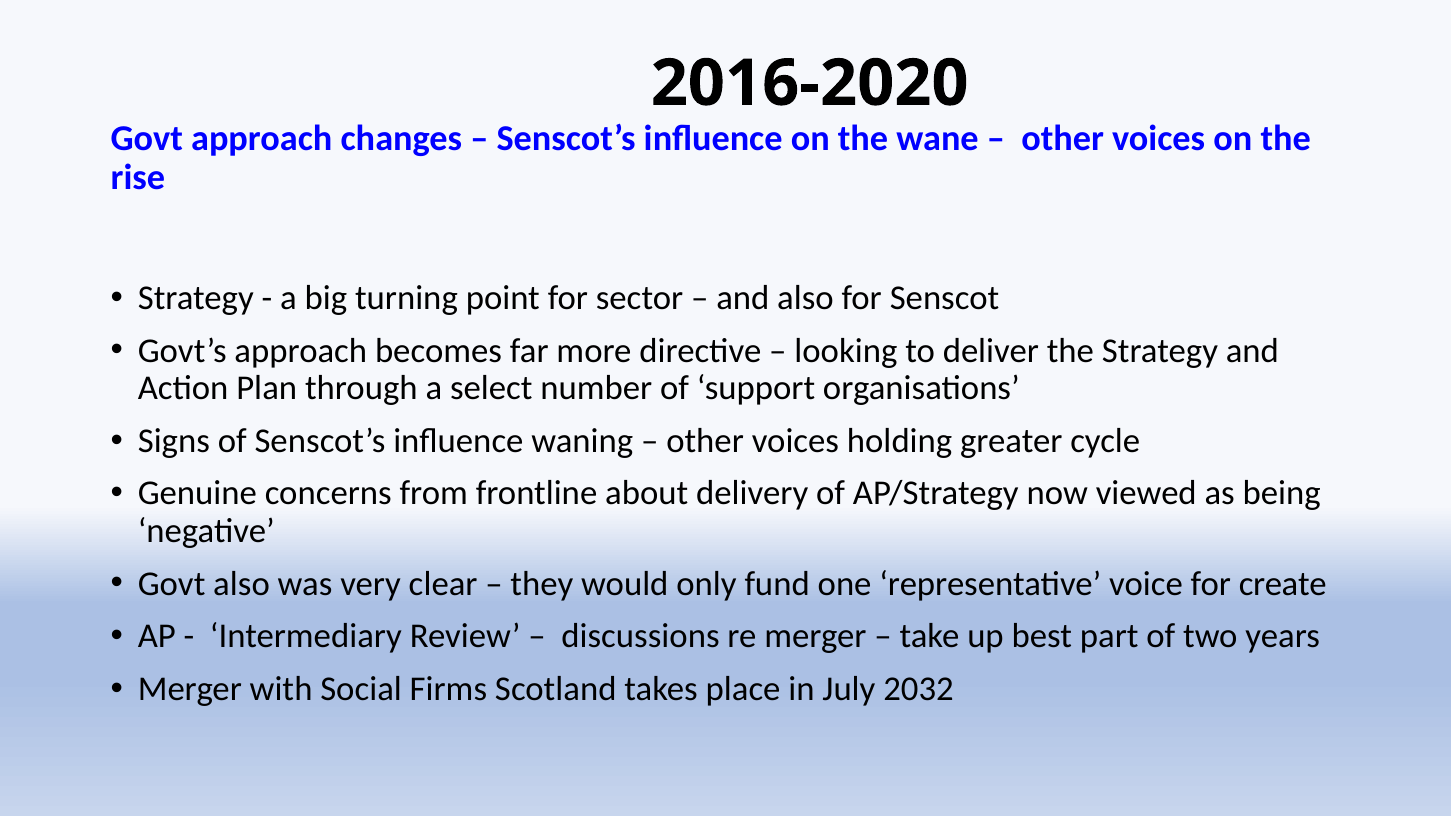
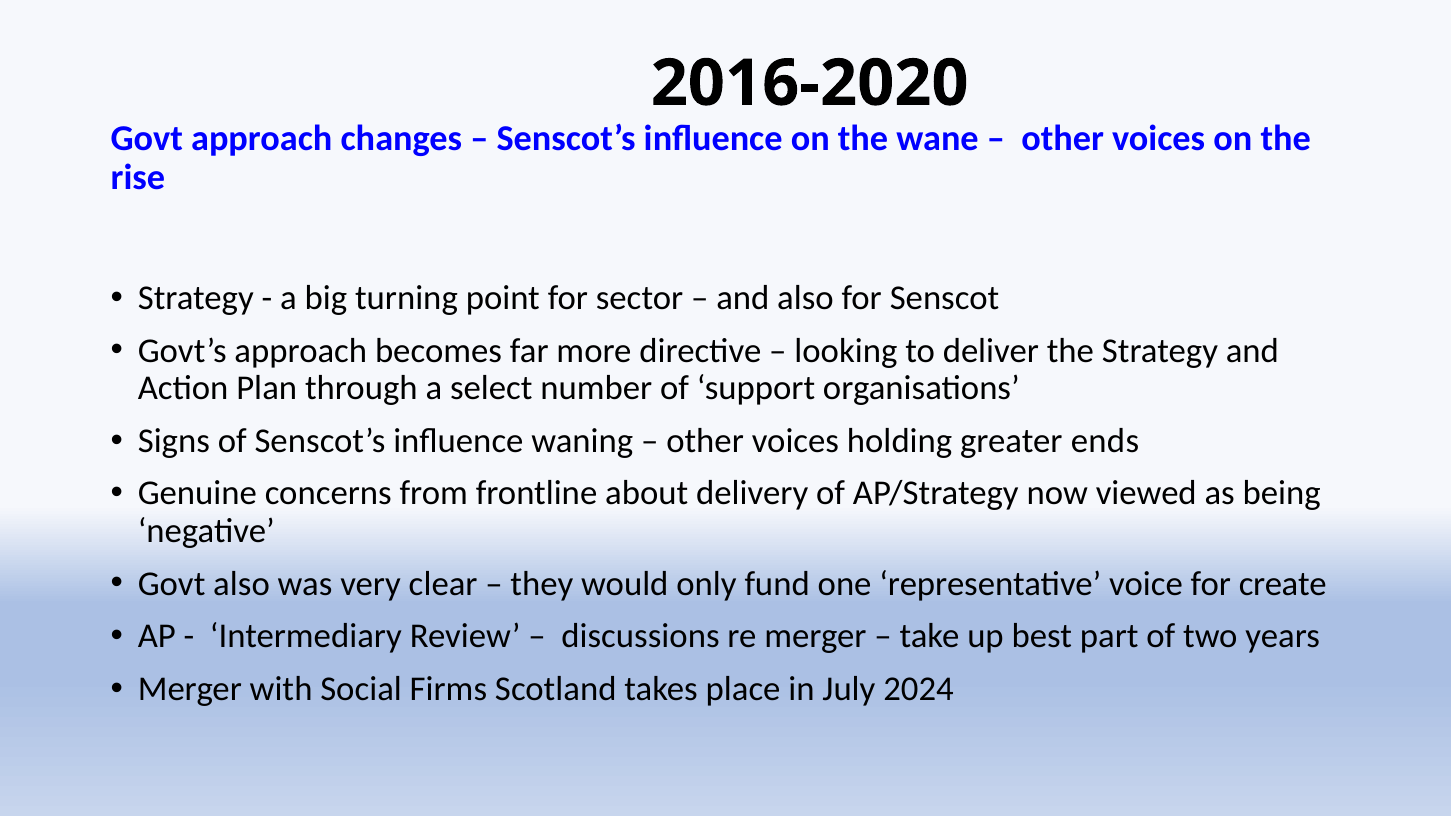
cycle: cycle -> ends (1105, 441)
2032: 2032 -> 2024 (919, 689)
